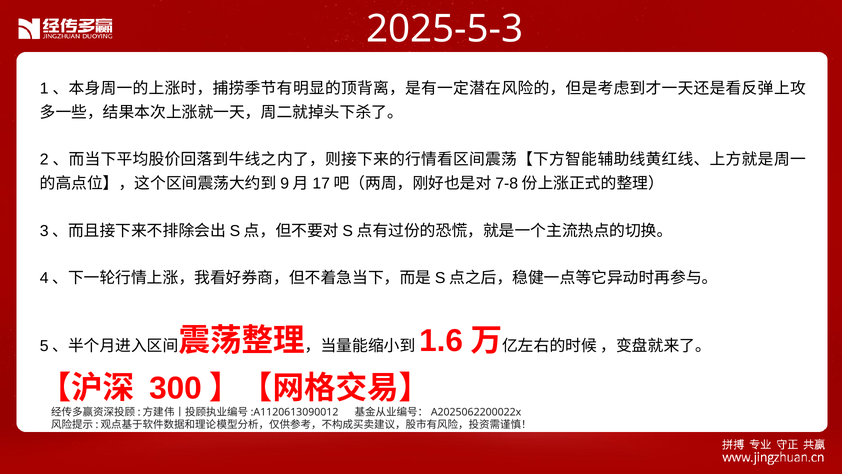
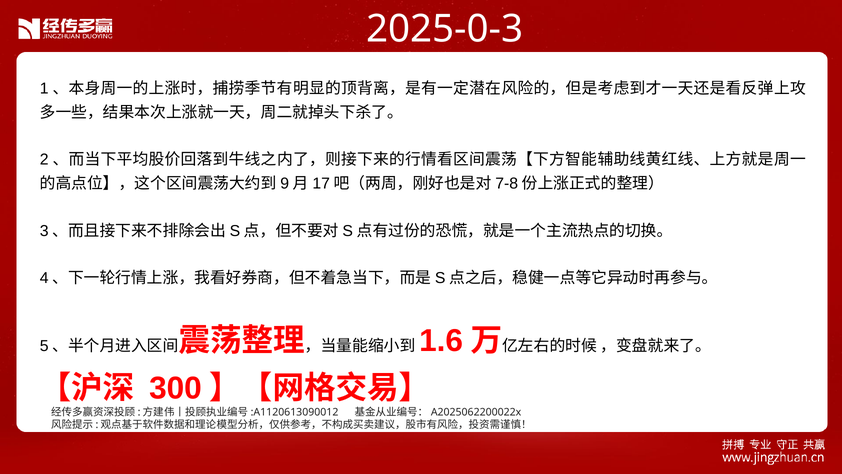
2025-5-3: 2025-5-3 -> 2025-0-3 (445, 29)
